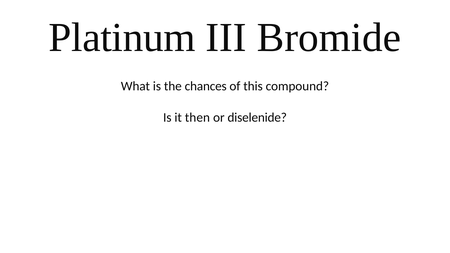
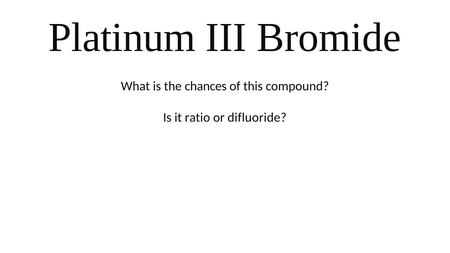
then: then -> ratio (197, 118)
diselenide: diselenide -> difluoride (257, 118)
